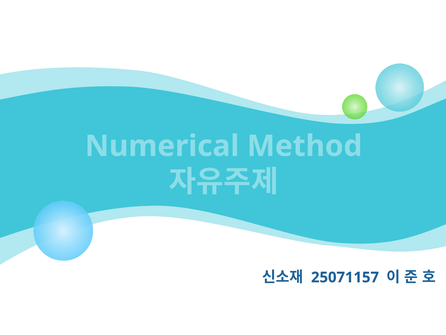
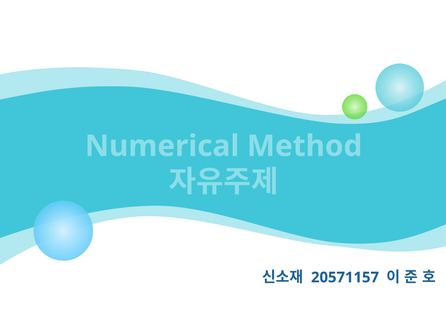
25071157: 25071157 -> 20571157 (345, 277)
